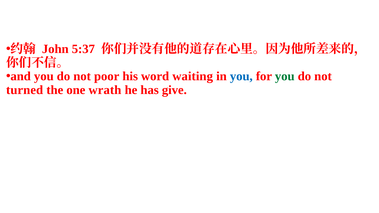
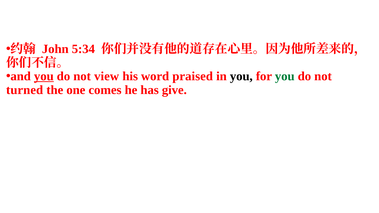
5:37: 5:37 -> 5:34 (83, 49)
you underline: none -> present (44, 76)
poor: poor -> view (107, 76)
waiting: waiting -> praised (193, 76)
you colour: blue -> black (241, 76)
wrath: wrath -> comes (105, 90)
